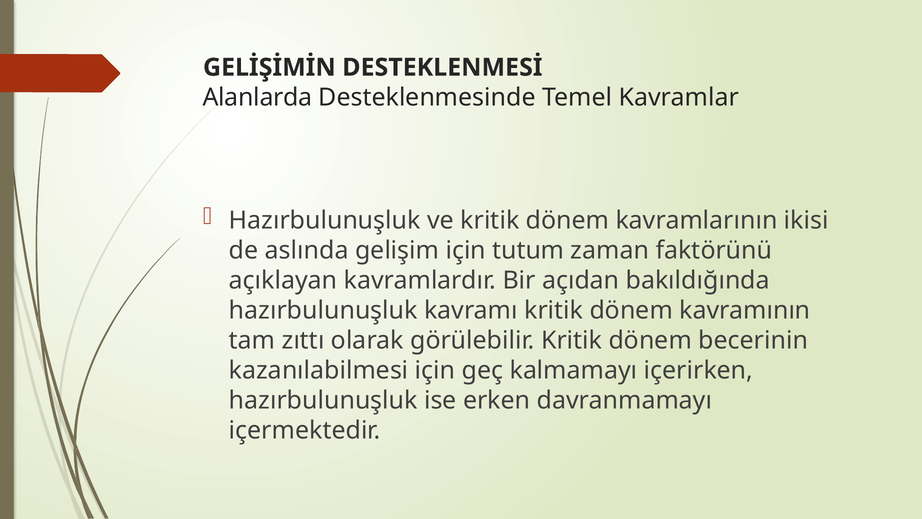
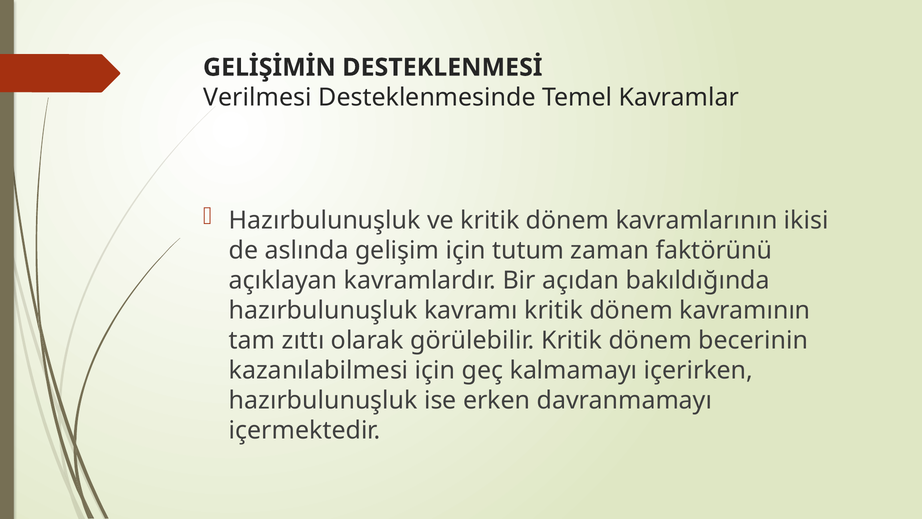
Alanlarda: Alanlarda -> Verilmesi (257, 97)
